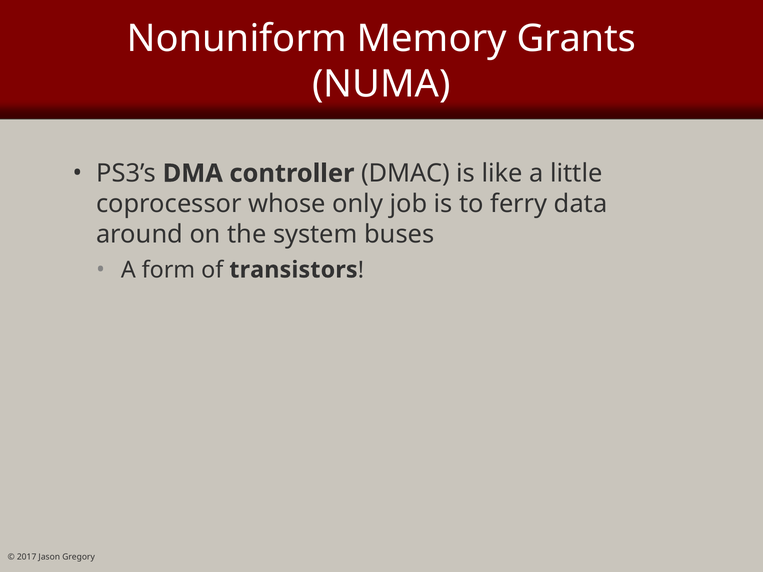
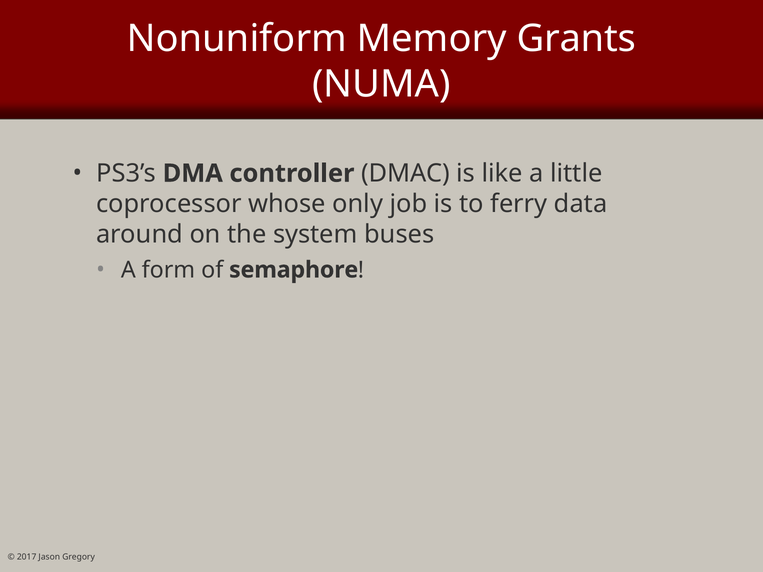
transistors: transistors -> semaphore (294, 270)
